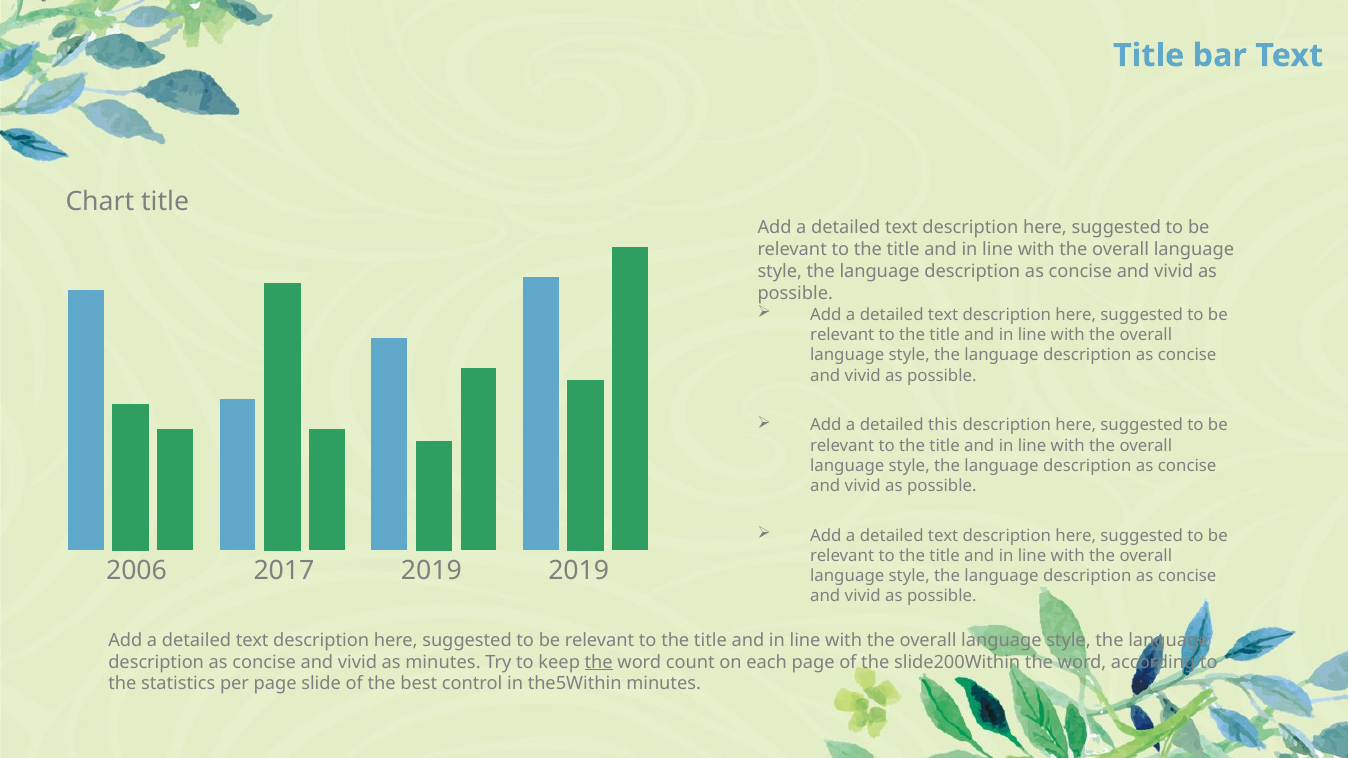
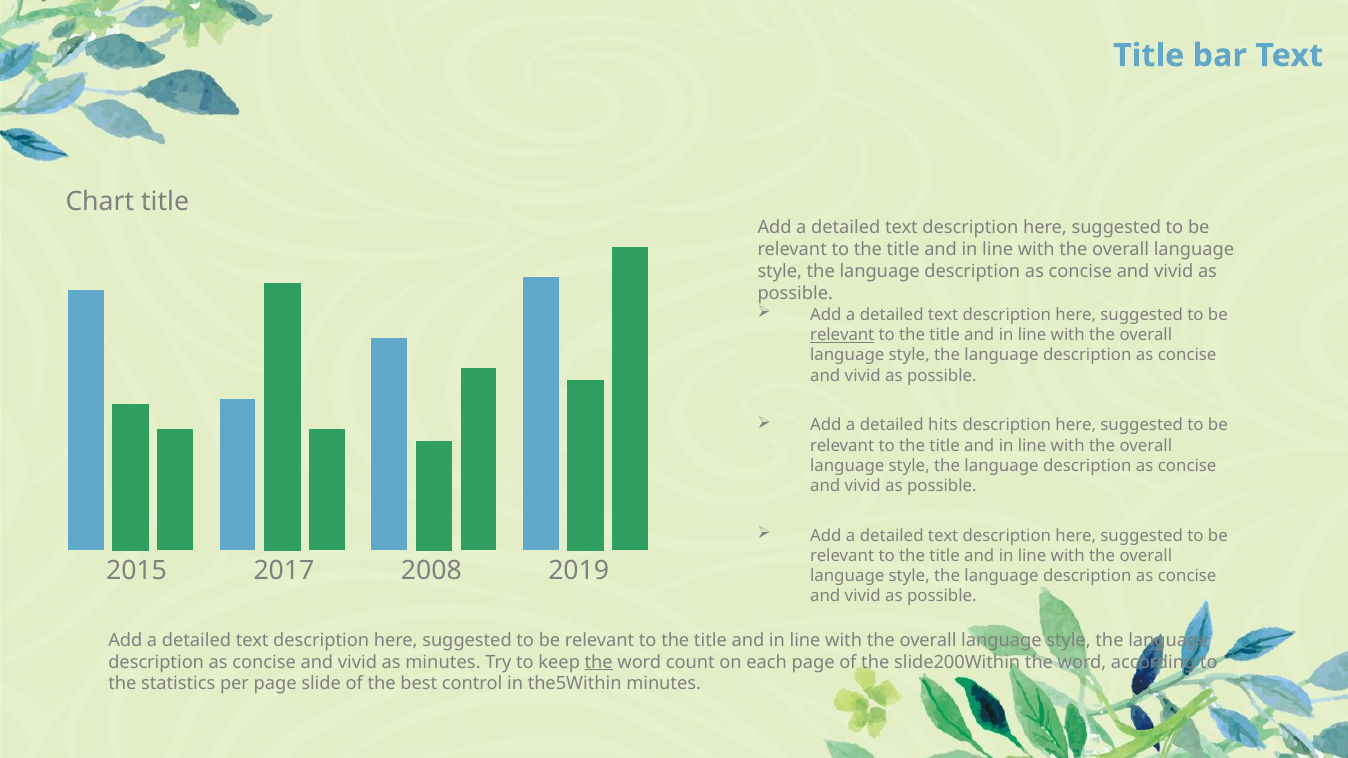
relevant underline: none -> present (842, 335)
this: this -> hits (943, 425)
2006: 2006 -> 2015 (137, 570)
2017 2019: 2019 -> 2008 (431, 570)
